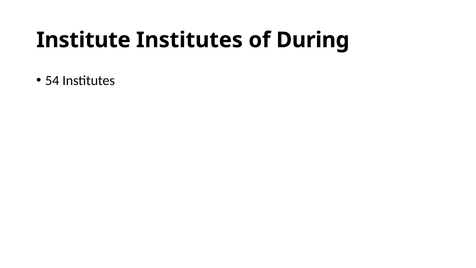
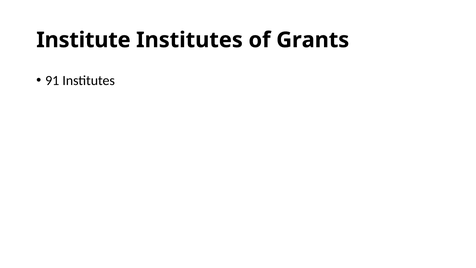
During: During -> Grants (313, 40)
54: 54 -> 91 (52, 80)
